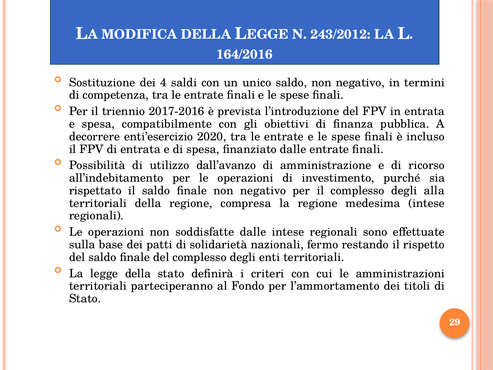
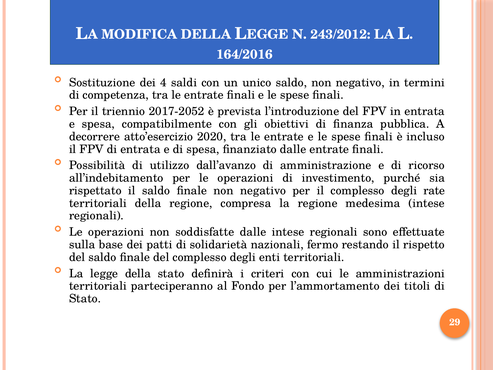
2017-2016: 2017-2016 -> 2017-2052 (177, 111)
enti’esercizio: enti’esercizio -> atto’esercizio (159, 137)
alla: alla -> rate (434, 191)
